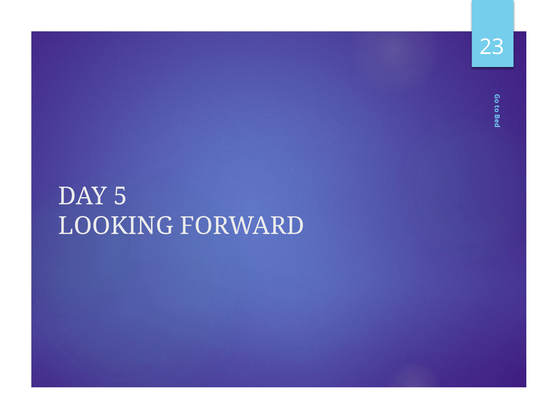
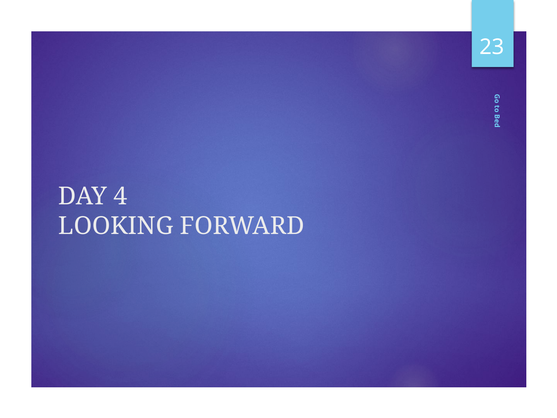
5: 5 -> 4 (120, 196)
